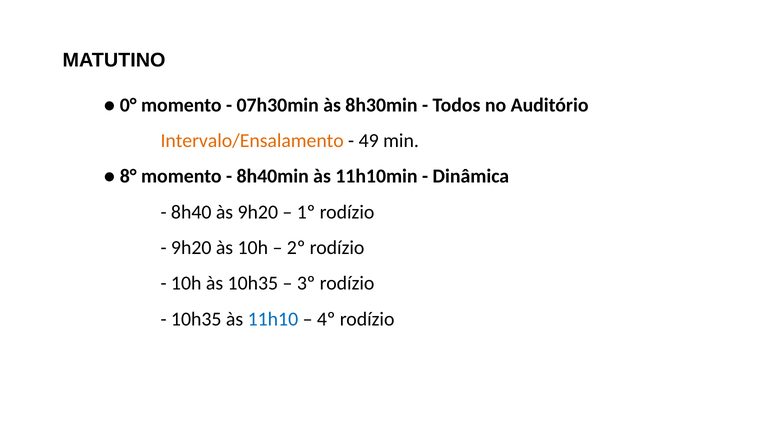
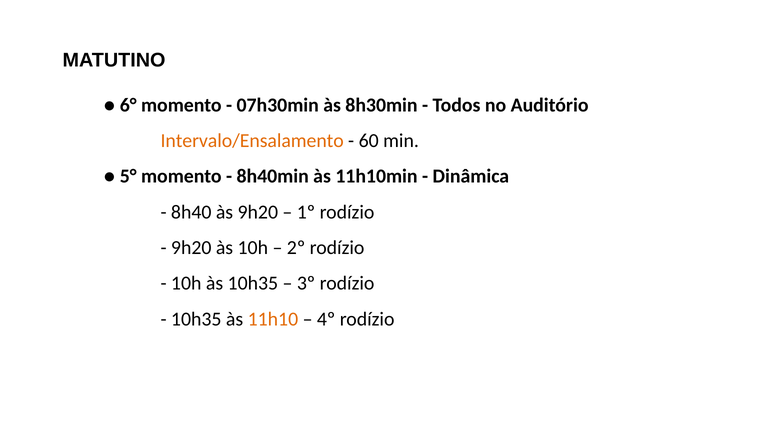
0°: 0° -> 6° (128, 105)
49: 49 -> 60 (369, 141)
8°: 8° -> 5° (128, 176)
11h10 colour: blue -> orange (273, 319)
